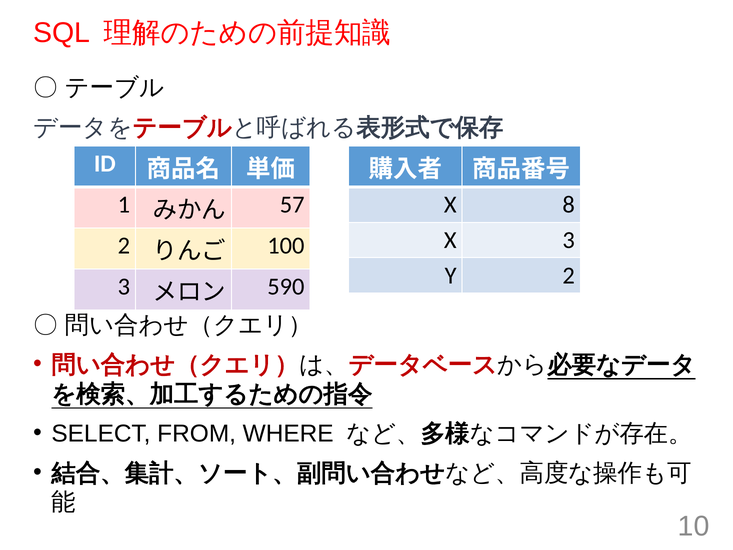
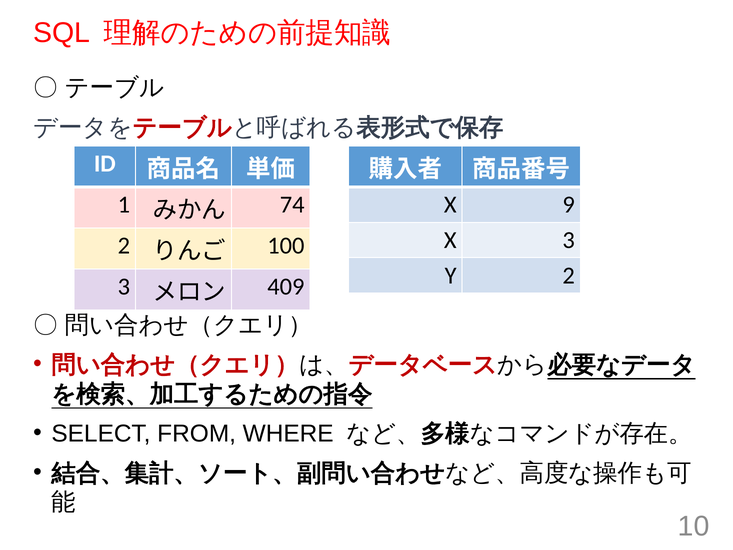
57: 57 -> 74 (292, 205)
8: 8 -> 9 (569, 205)
590: 590 -> 409 (286, 287)
